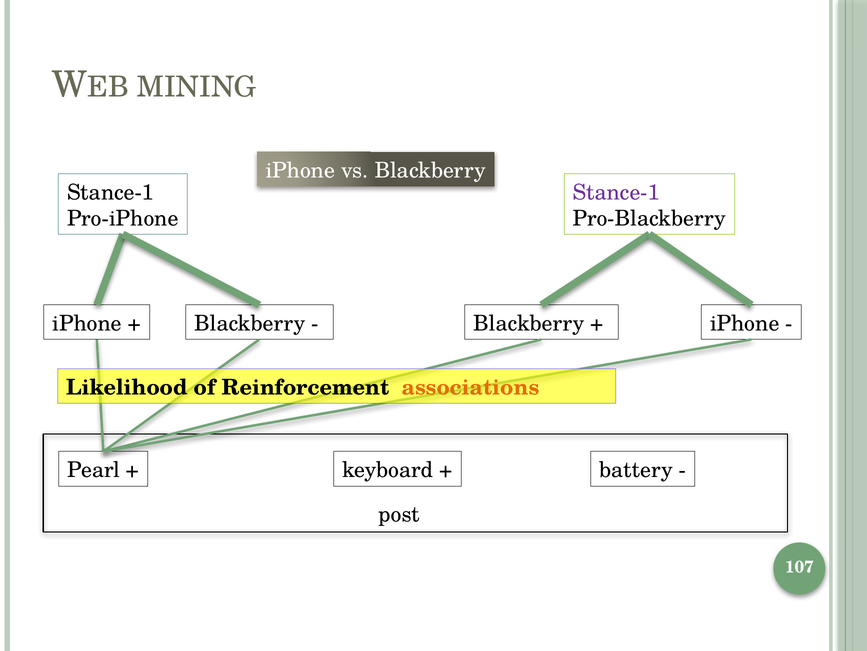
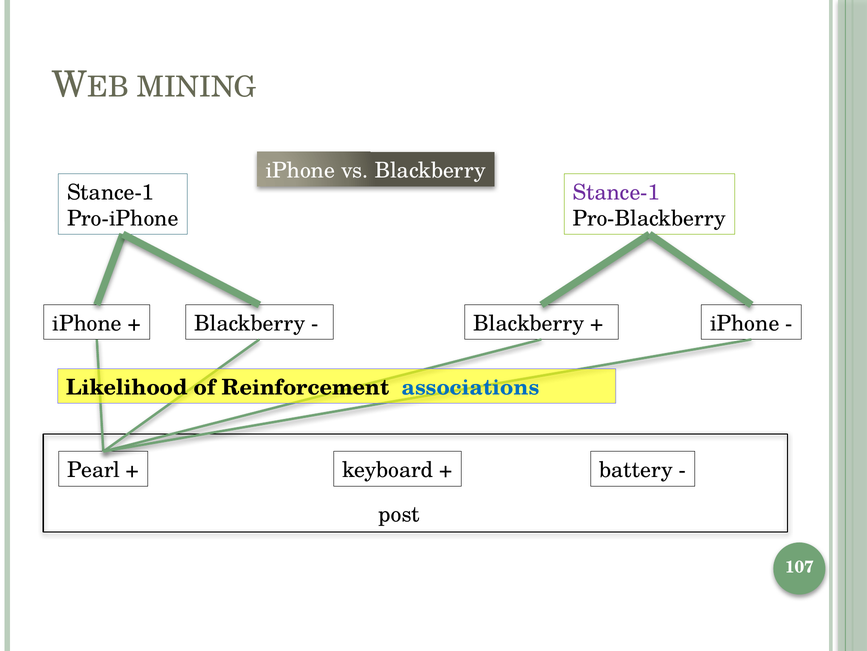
associations colour: orange -> blue (471, 387)
